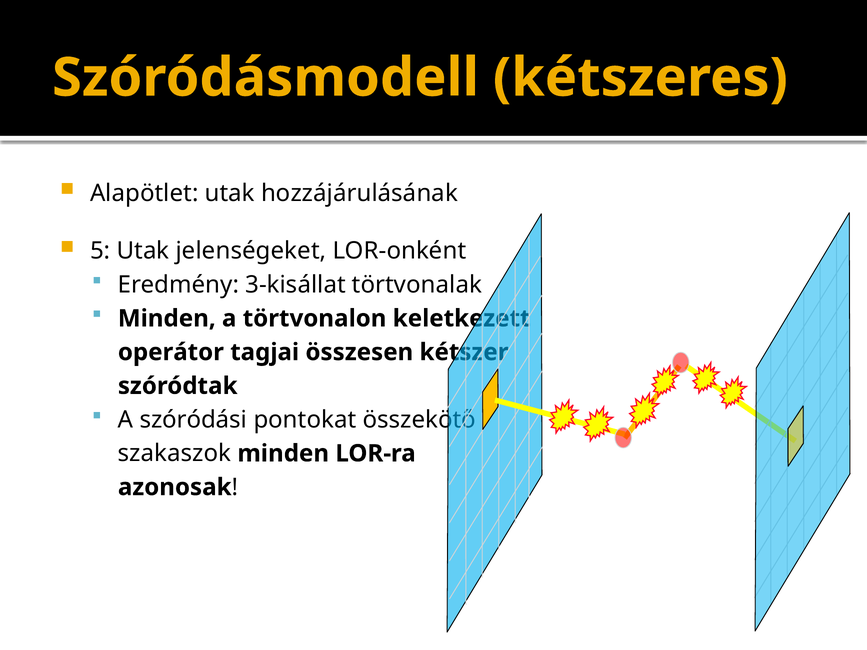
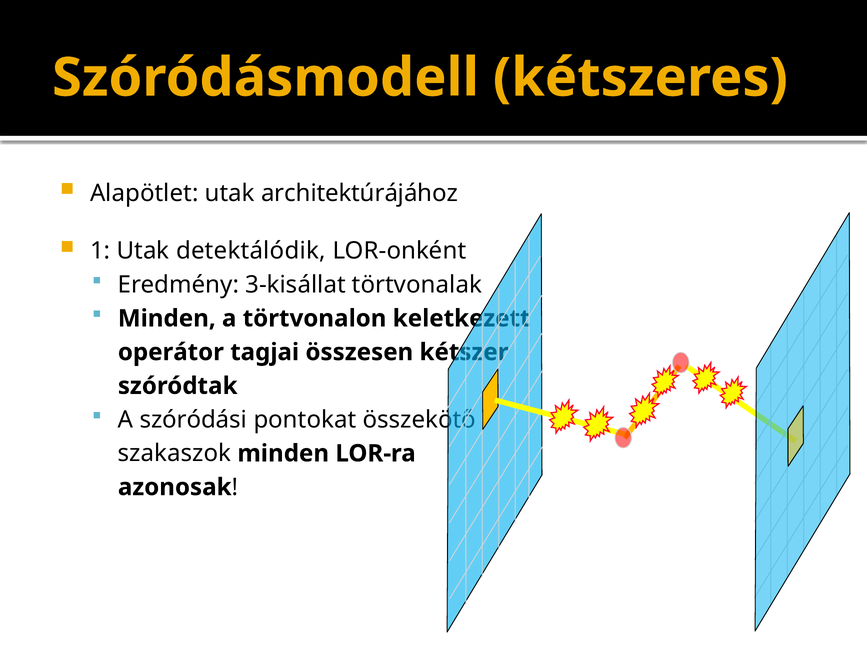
hozzájárulásának: hozzájárulásának -> architektúrájához (360, 193)
5: 5 -> 1 (100, 251)
jelenségeket: jelenségeket -> detektálódik (251, 251)
